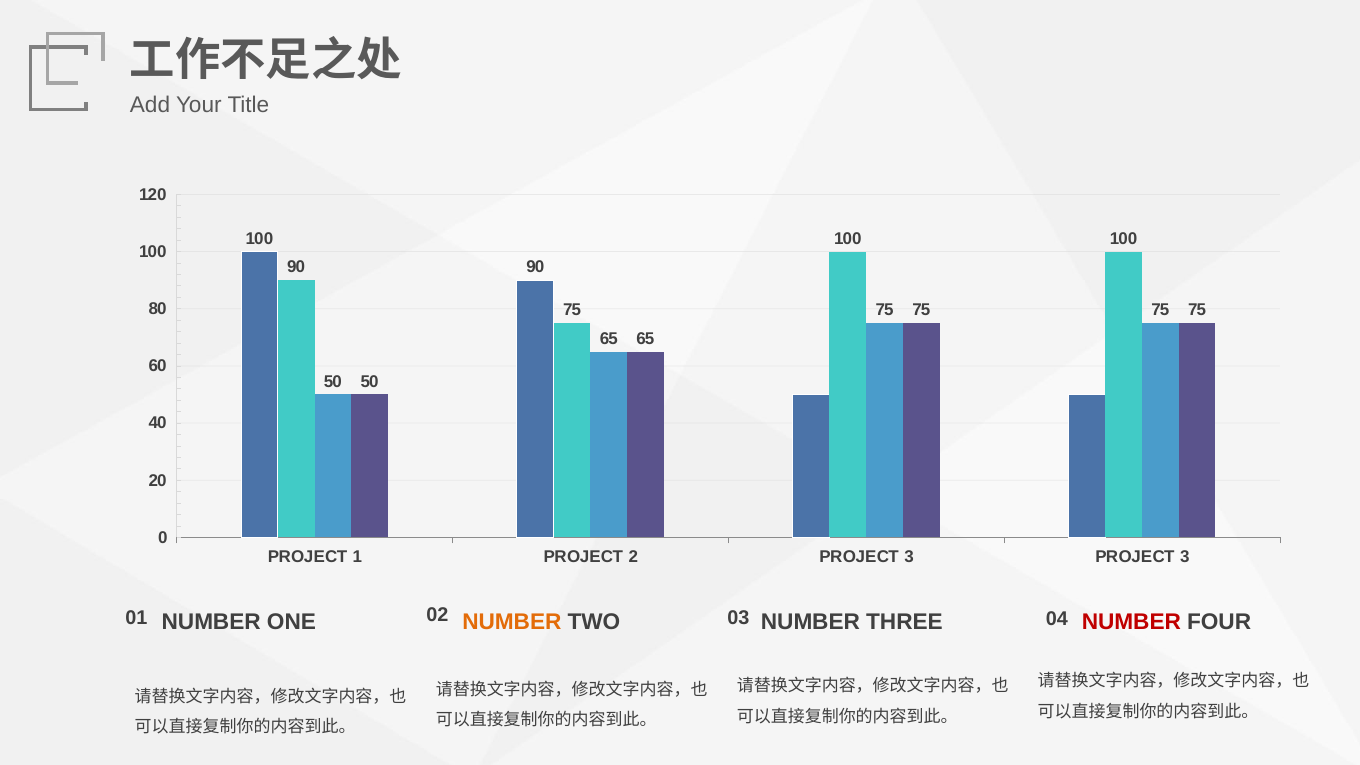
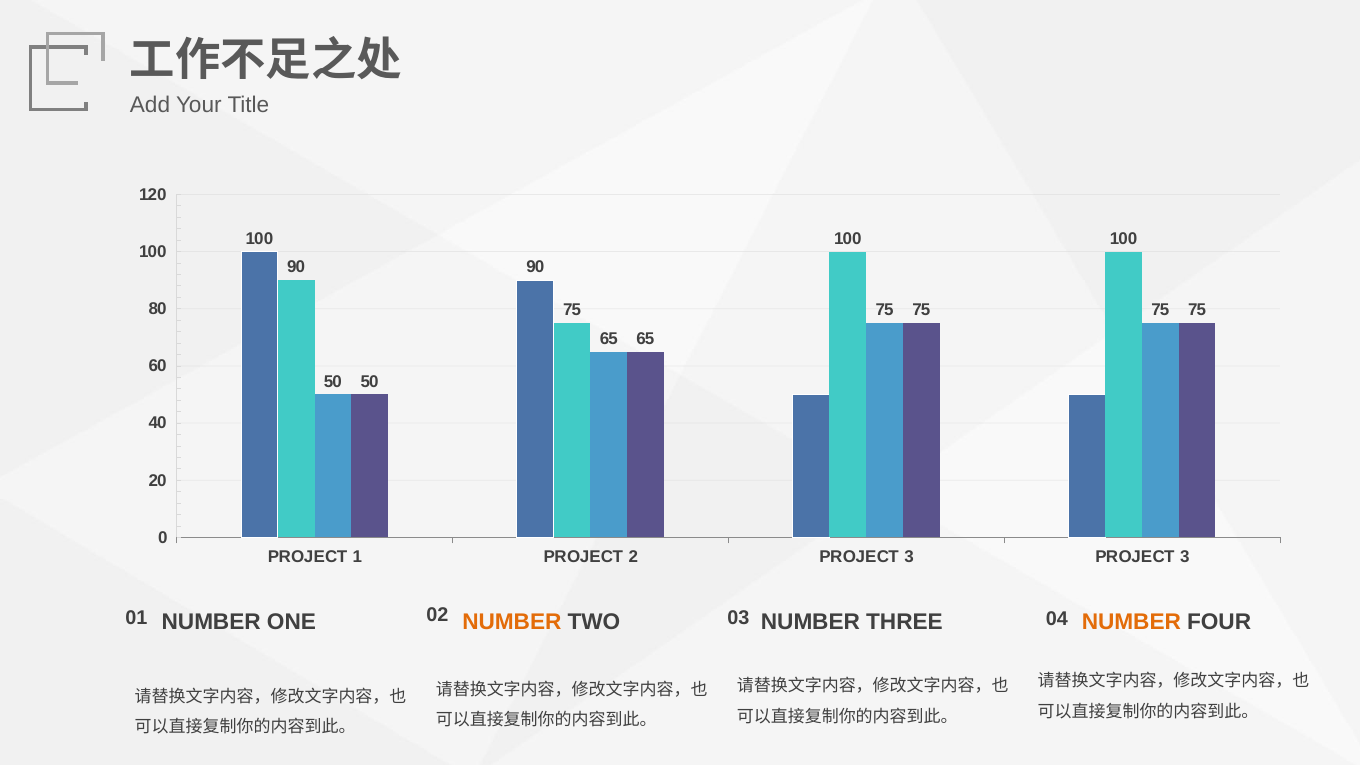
NUMBER colour: red -> orange (1131, 622)
